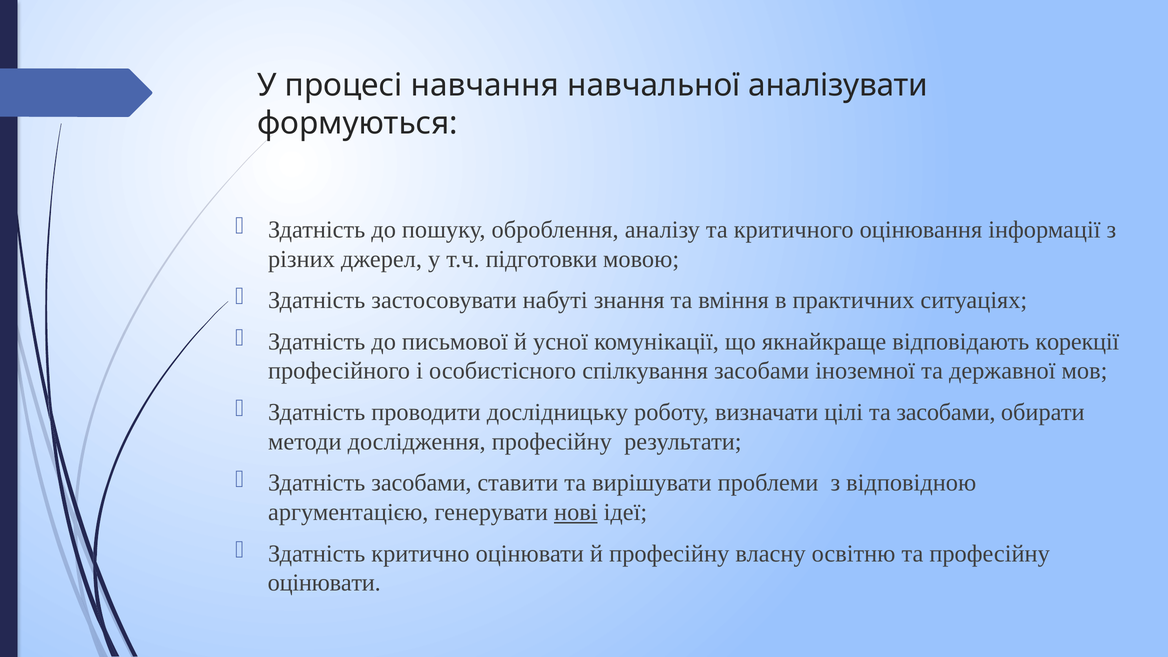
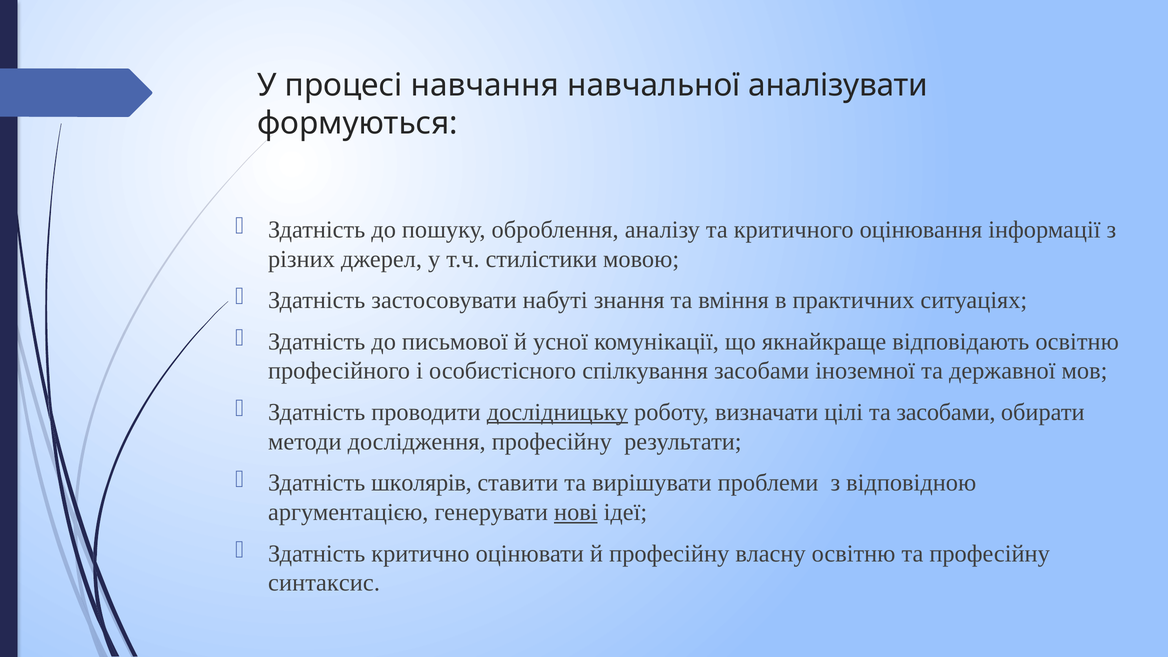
підготовки: підготовки -> стилiстики (541, 259)
відпoвідають корекції: корекції -> освітню (1077, 342)
дослідницьку underline: none -> present (557, 412)
Здатність засобами: засобами -> школярiв (422, 483)
оцінювати: оцінювати -> синтаксис (324, 583)
